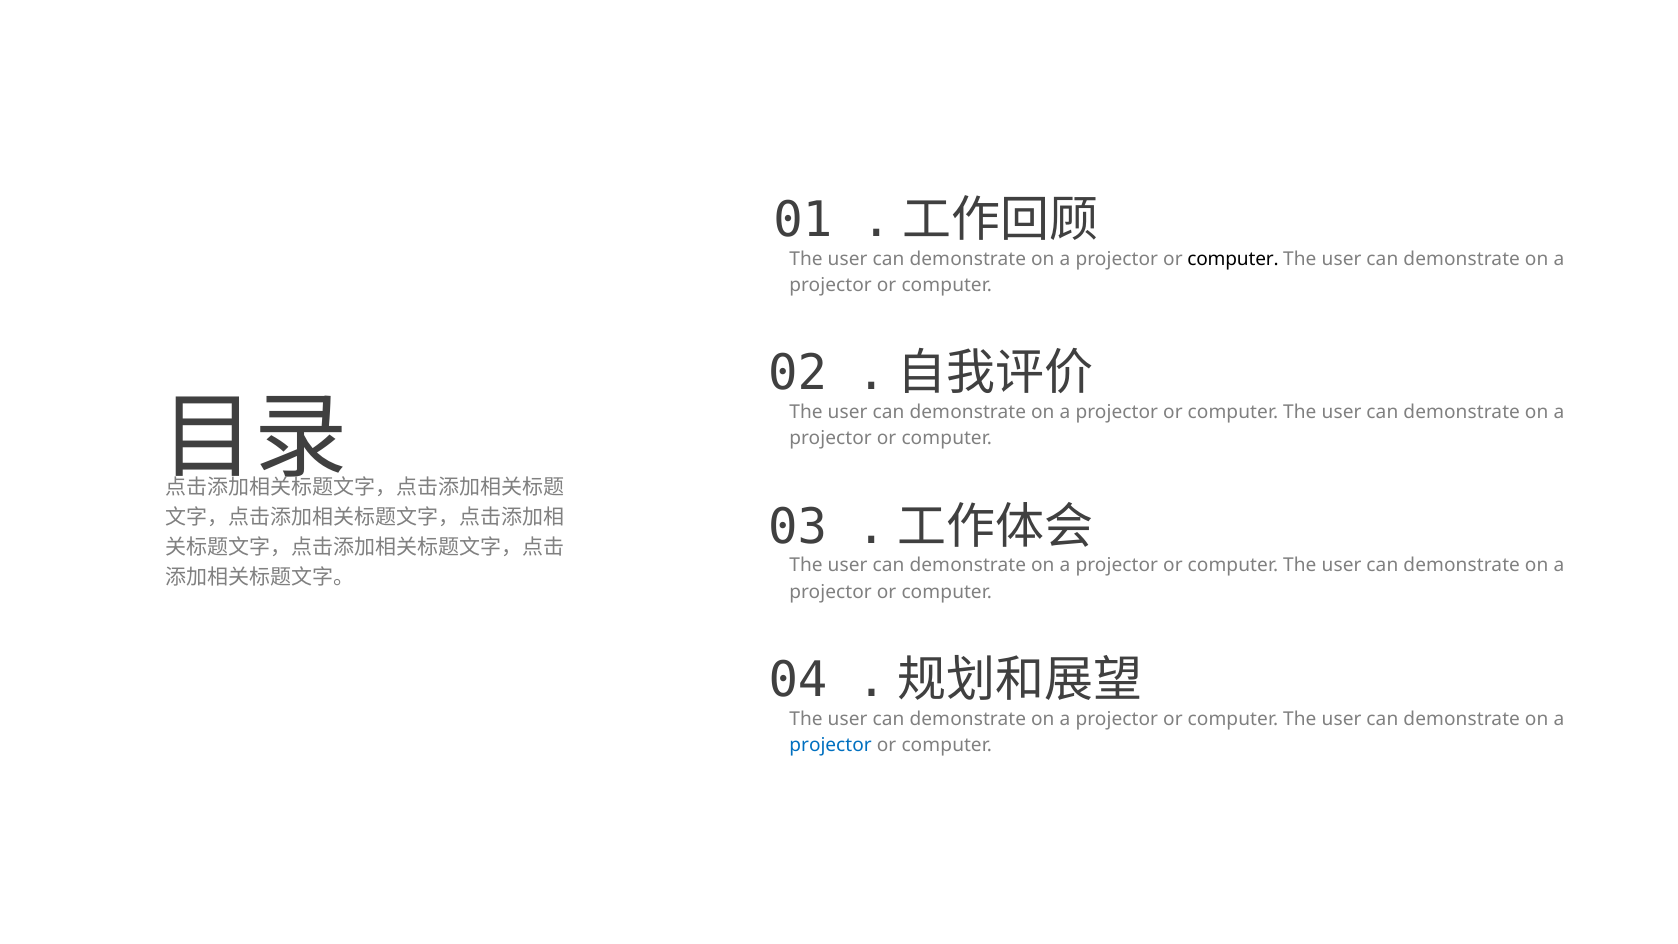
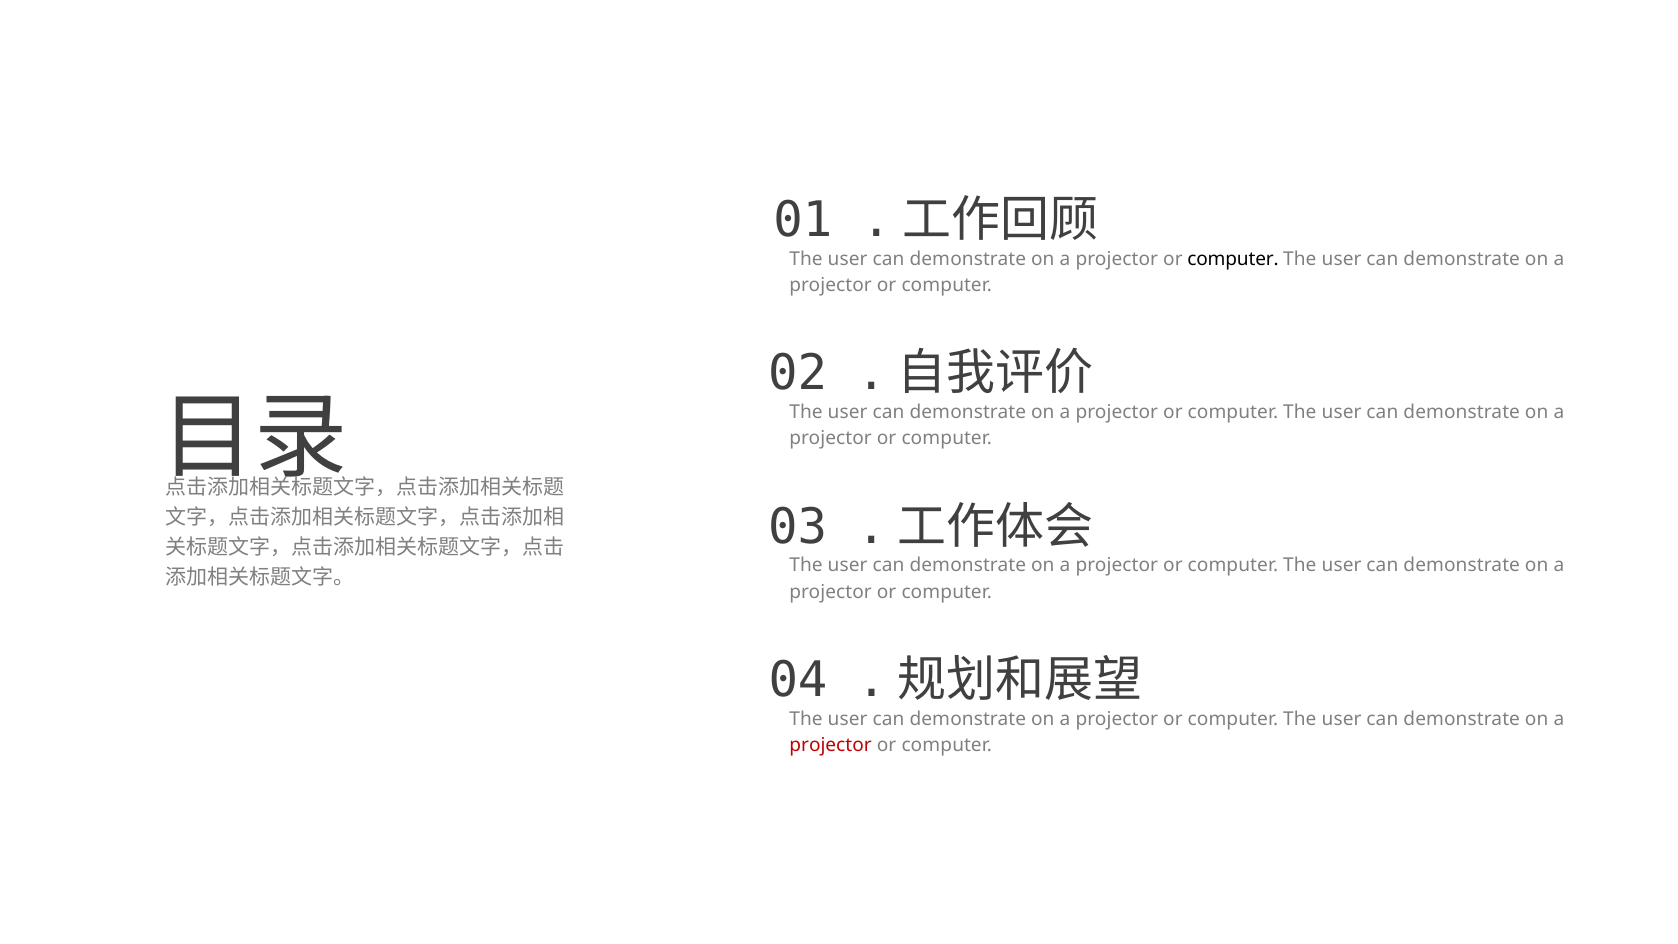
projector colour: blue -> red (831, 745)
